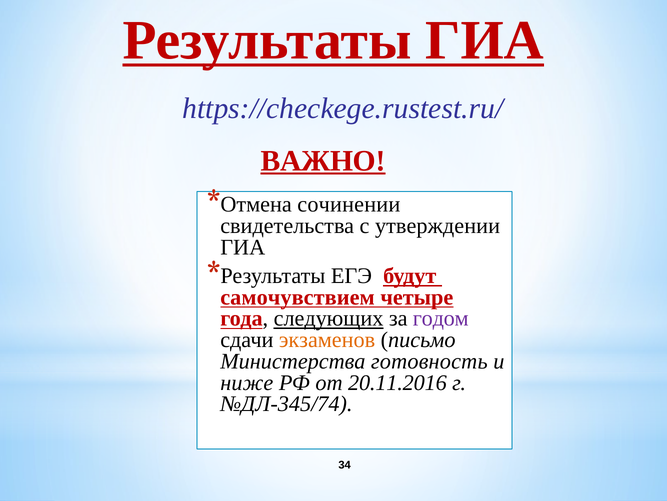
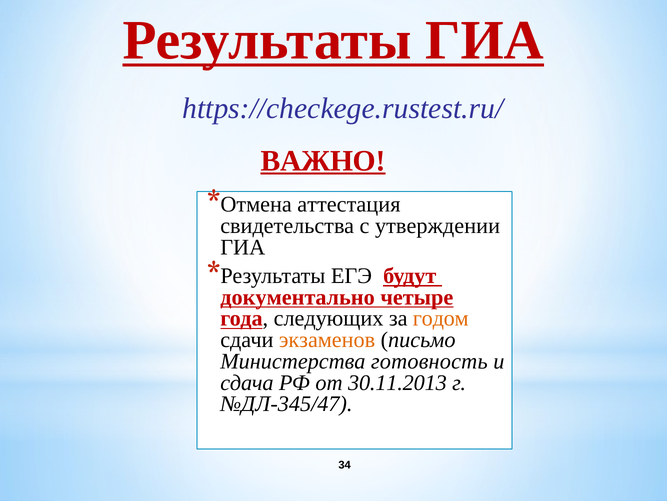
сочинении: сочинении -> аттестация (349, 204)
самочувствием: самочувствием -> документально (298, 297)
следующих underline: present -> none (329, 318)
годом colour: purple -> orange (441, 318)
ниже: ниже -> сдача (247, 382)
20.11.2016: 20.11.2016 -> 30.11.2013 (397, 382)
№ДЛ-345/74: №ДЛ-345/74 -> №ДЛ-345/47 (286, 404)
